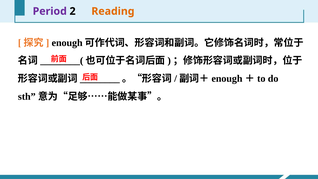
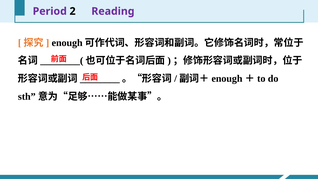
Reading colour: orange -> purple (113, 11)
